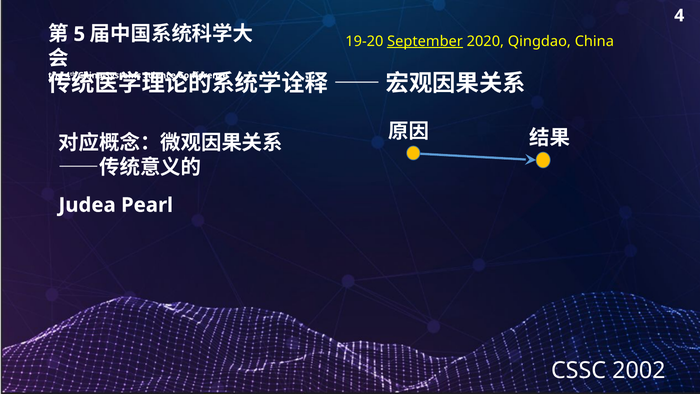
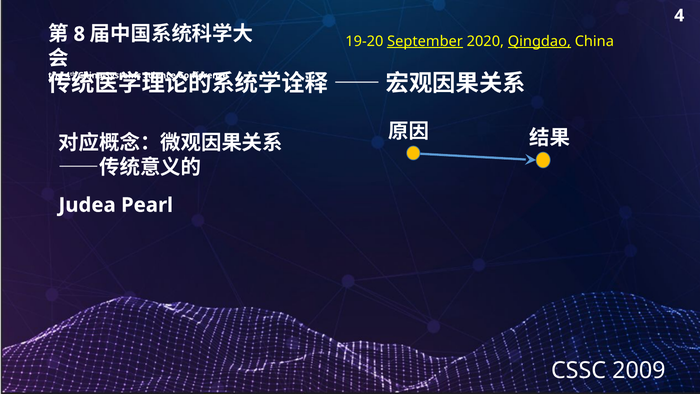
5: 5 -> 8 (79, 34)
Qingdao underline: none -> present (539, 41)
2002: 2002 -> 2009 (639, 370)
